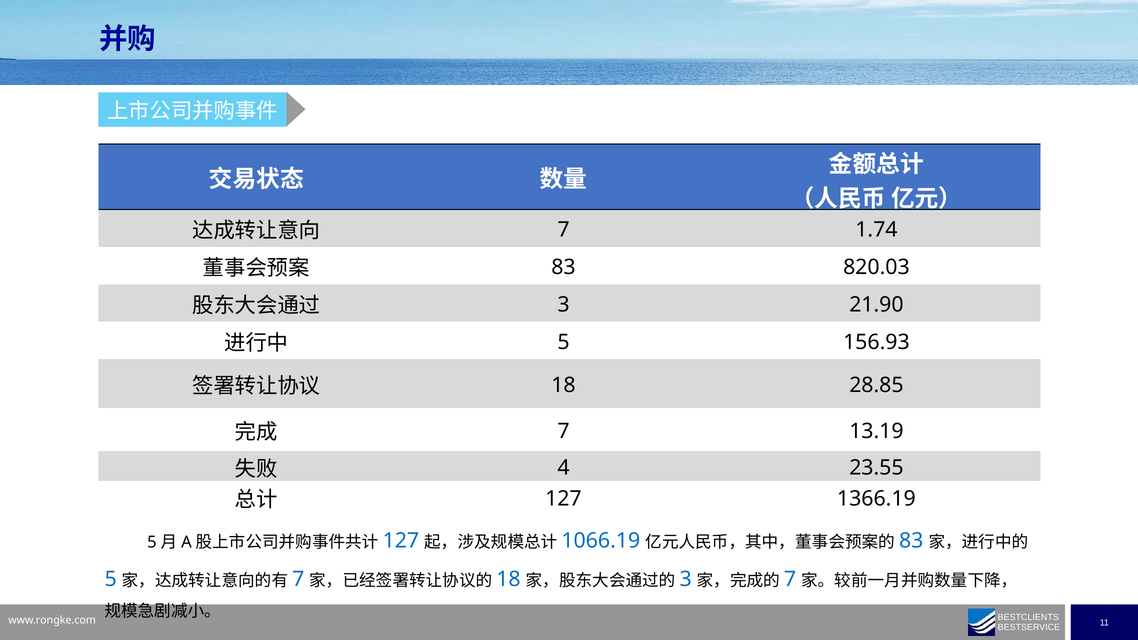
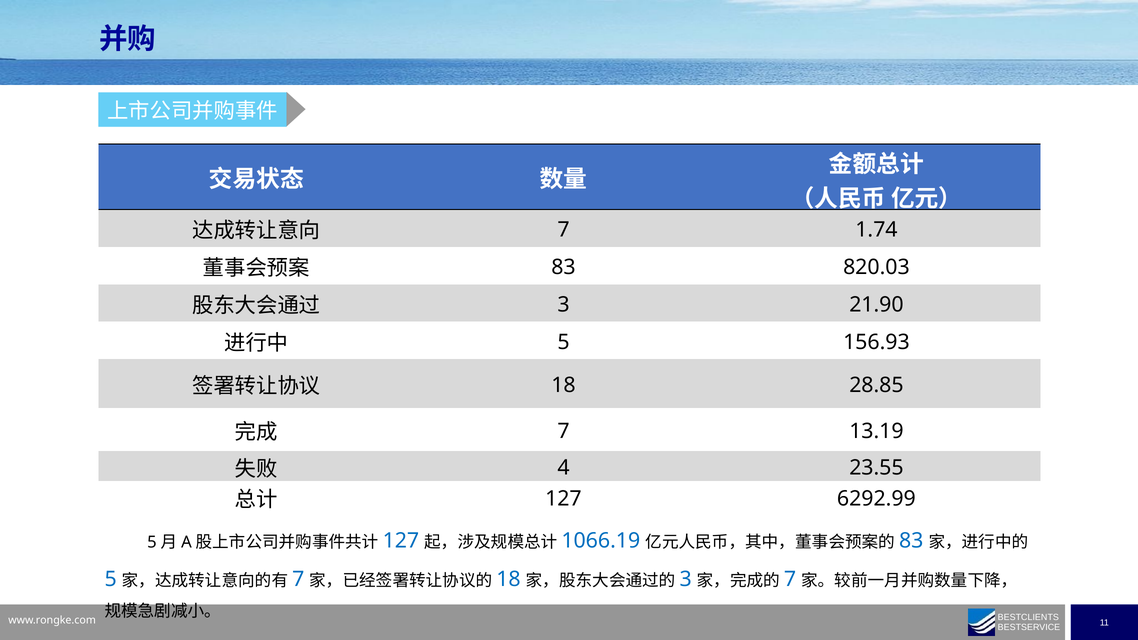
1366.19: 1366.19 -> 6292.99 (876, 499)
